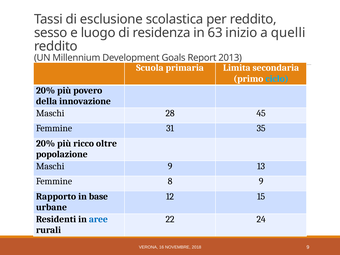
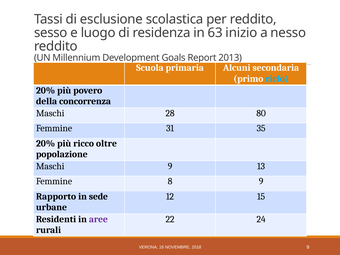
quelli: quelli -> nesso (288, 33)
Limita: Limita -> Alcuni (237, 68)
innovazione: innovazione -> concorrenza (85, 101)
45: 45 -> 80 (261, 113)
base: base -> sede (98, 196)
aree colour: blue -> purple (98, 219)
